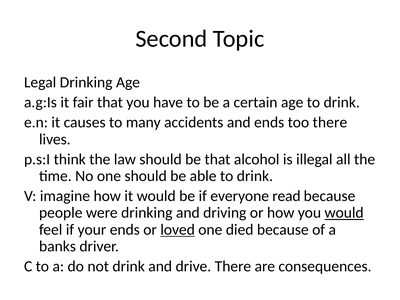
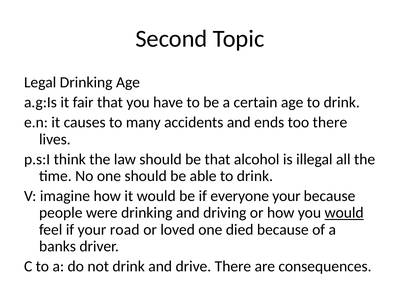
everyone read: read -> your (286, 196)
your ends: ends -> road (125, 230)
loved underline: present -> none (178, 230)
